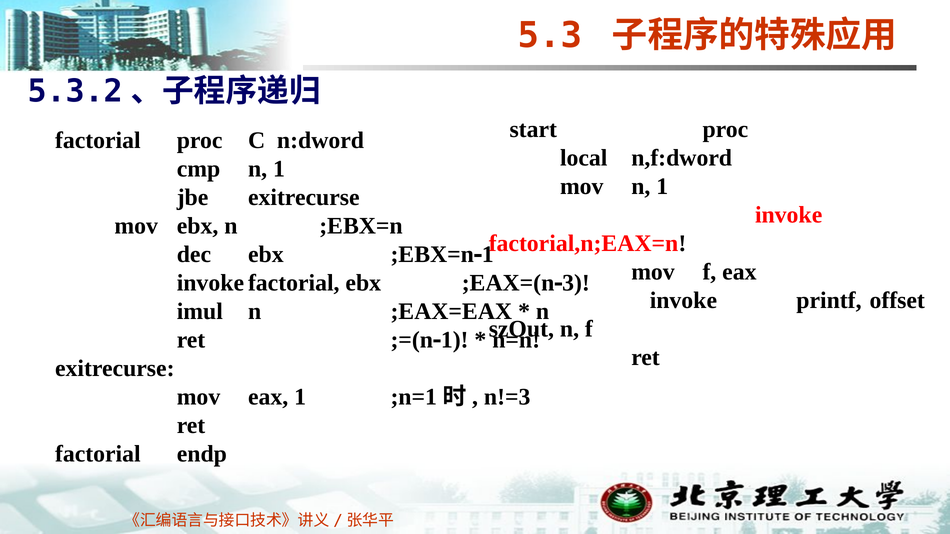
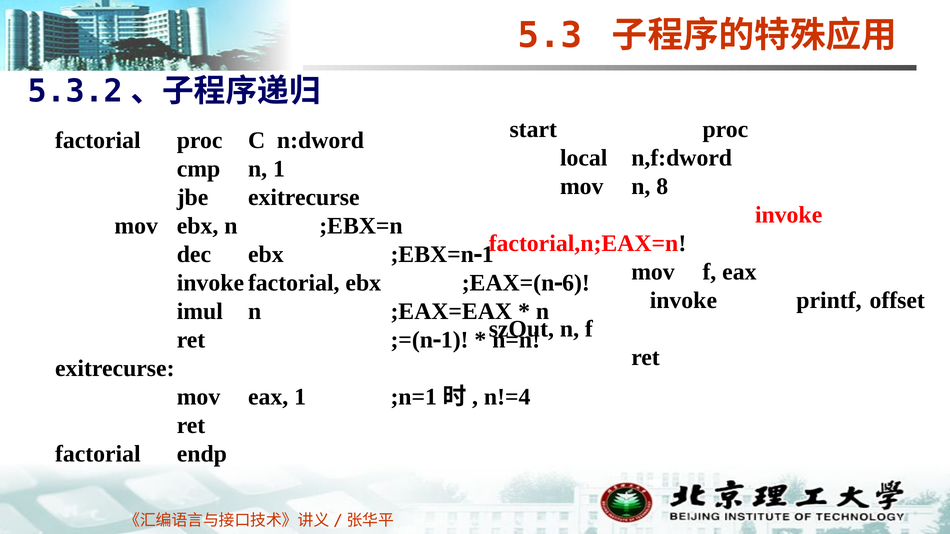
mov n 1: 1 -> 8 (662, 186)
3: 3 -> 6 (576, 283)
n!=3: n!=3 -> n!=4 (507, 397)
